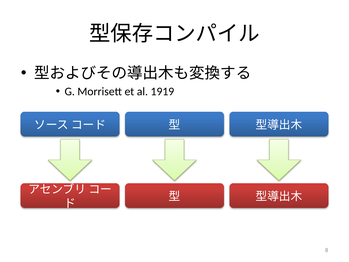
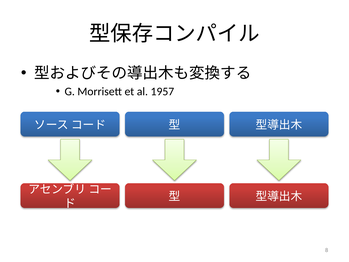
1919: 1919 -> 1957 (162, 92)
